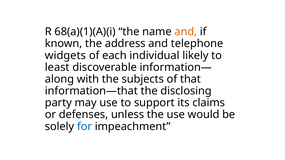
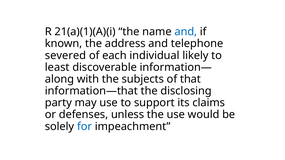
68(a)(1)(A)(i: 68(a)(1)(A)(i -> 21(a)(1)(A)(i (85, 32)
and colour: orange -> blue (186, 32)
widgets: widgets -> severed (65, 56)
